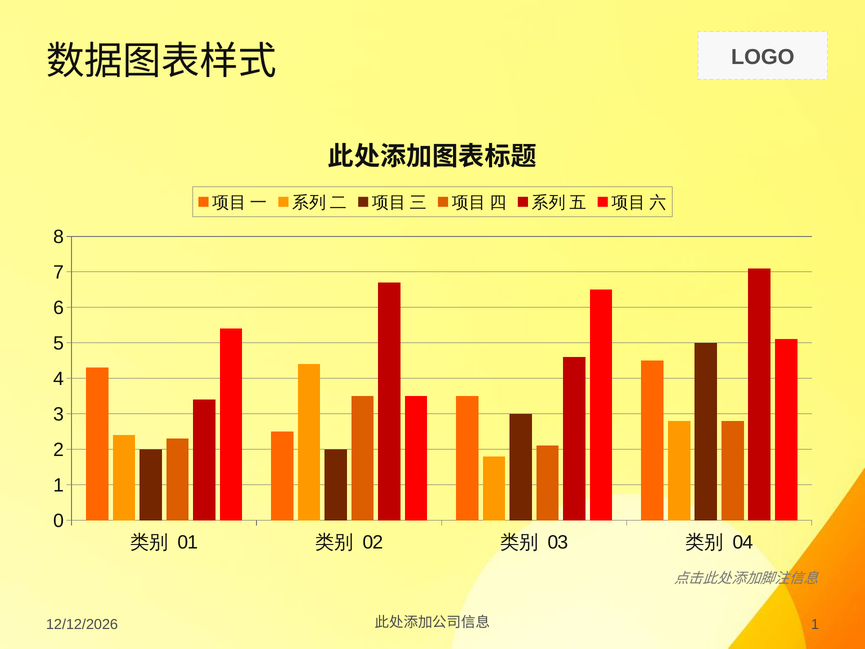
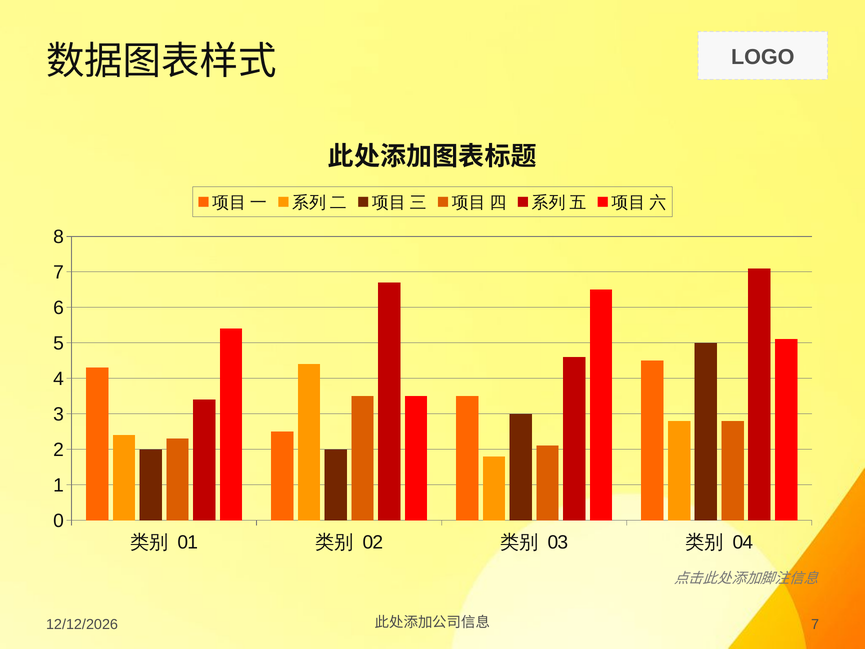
1: 1 -> 7 (815, 624)
